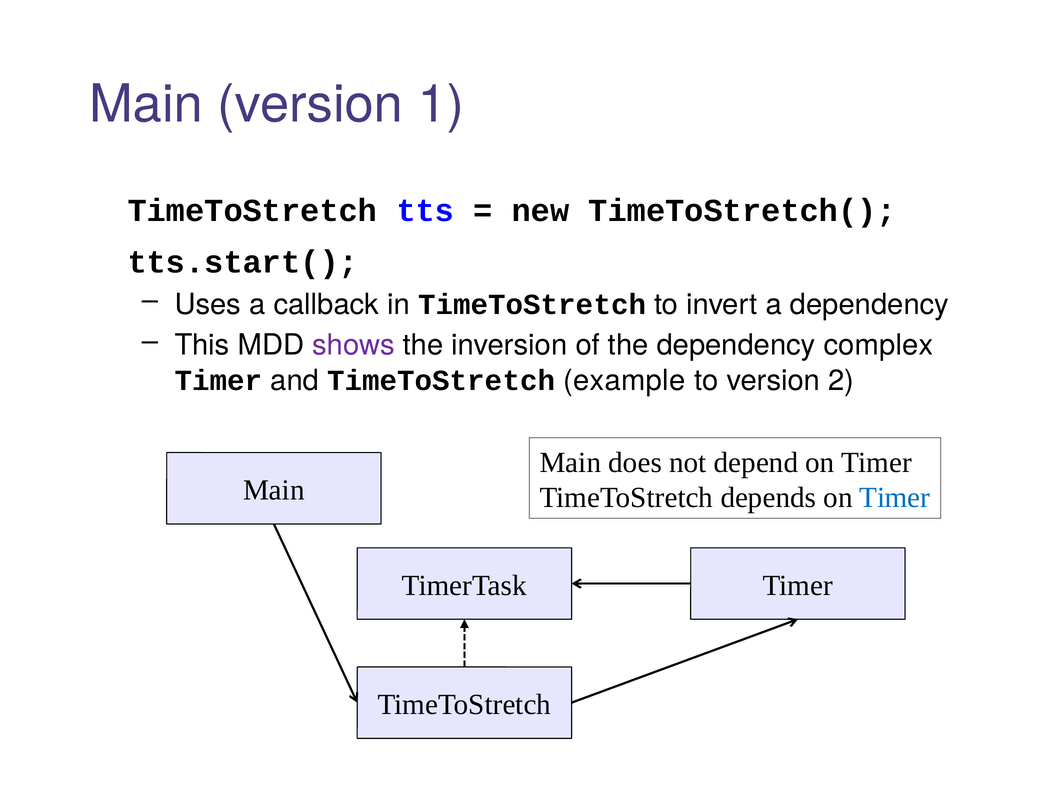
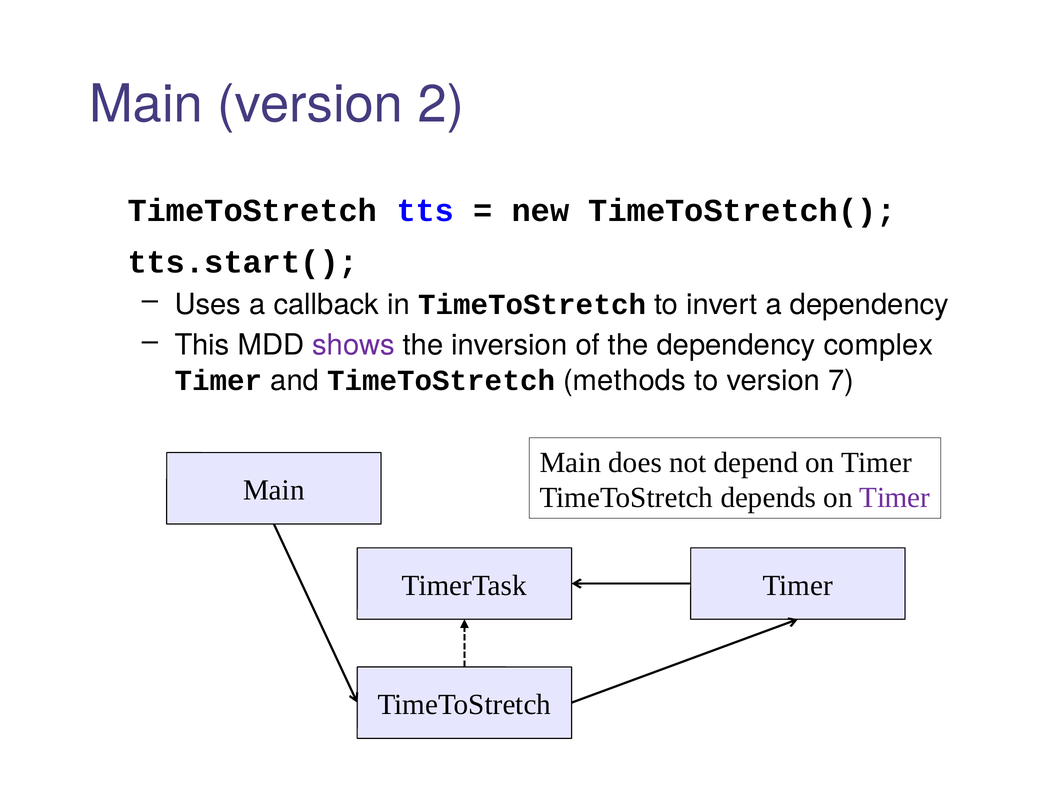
1: 1 -> 2 (441, 104)
example: example -> methods (625, 380)
2: 2 -> 7 (841, 380)
Timer colour: blue -> purple (895, 497)
